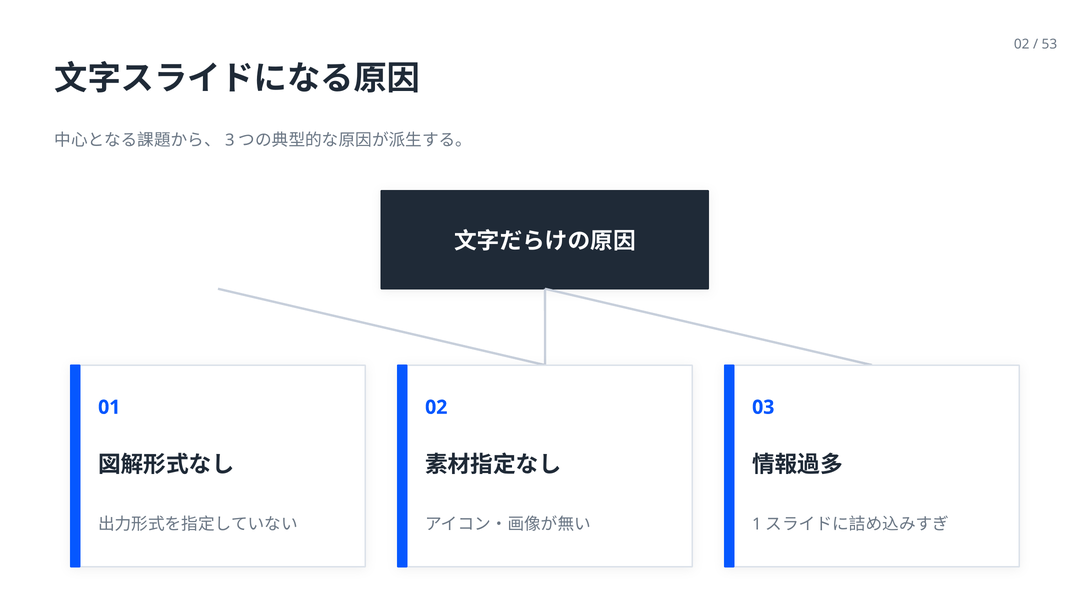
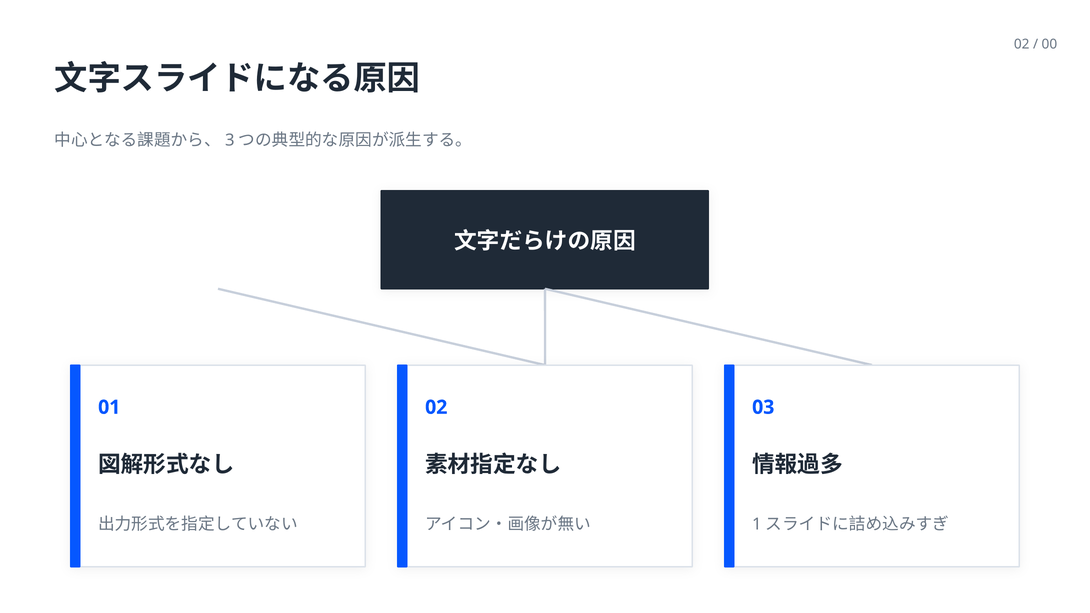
53: 53 -> 00 (1049, 45)
